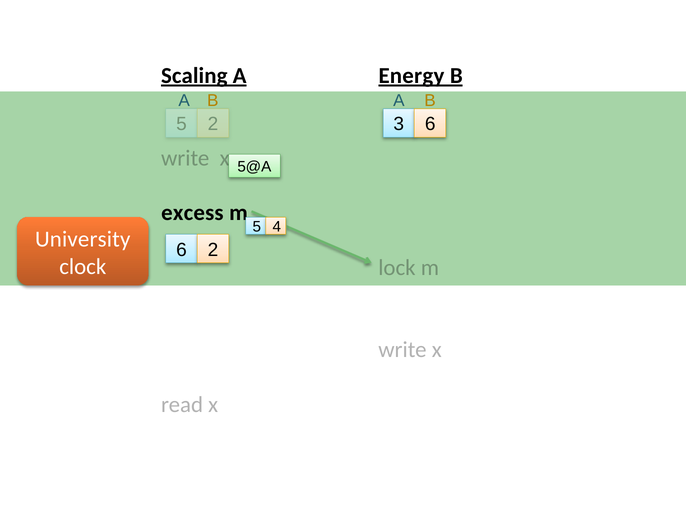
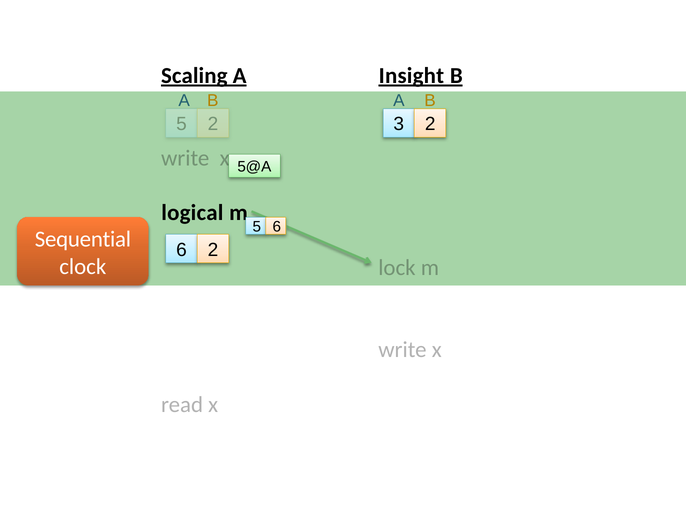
Energy: Energy -> Insight (411, 76)
3 6: 6 -> 2 (430, 124)
excess: excess -> logical (192, 213)
5 4: 4 -> 6 (277, 227)
University: University -> Sequential (83, 239)
